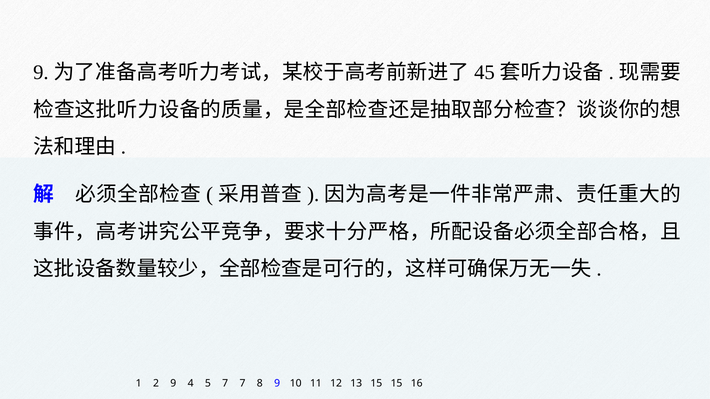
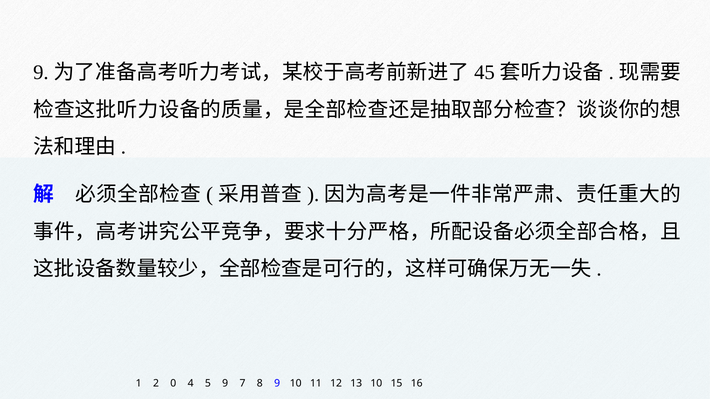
2 9: 9 -> 0 (173, 384)
5 7: 7 -> 9 (225, 384)
13 15: 15 -> 10 (376, 384)
